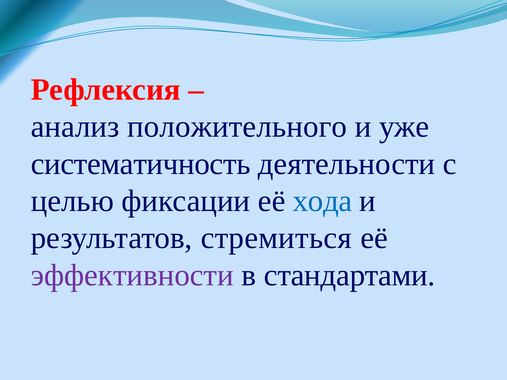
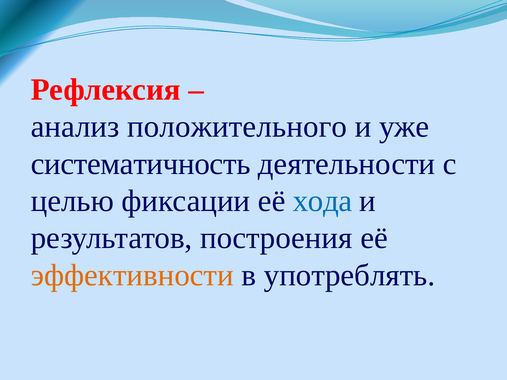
стремиться: стремиться -> построения (276, 238)
эффективности colour: purple -> orange (132, 275)
стандартами: стандартами -> употреблять (350, 275)
